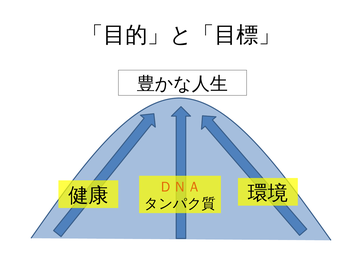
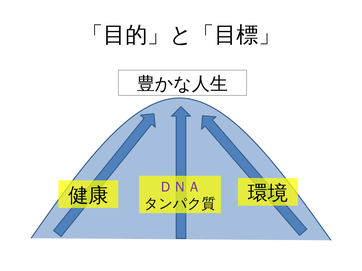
ＤＮＡ colour: orange -> purple (180, 187)
